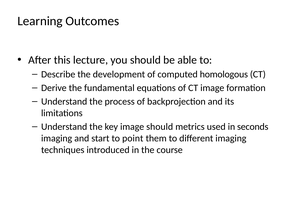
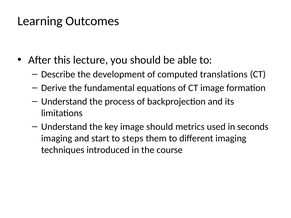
homologous: homologous -> translations (224, 74)
point: point -> steps (133, 138)
